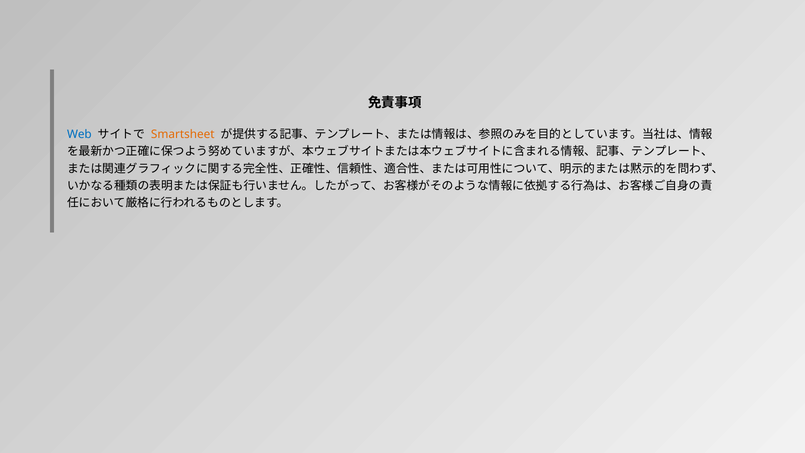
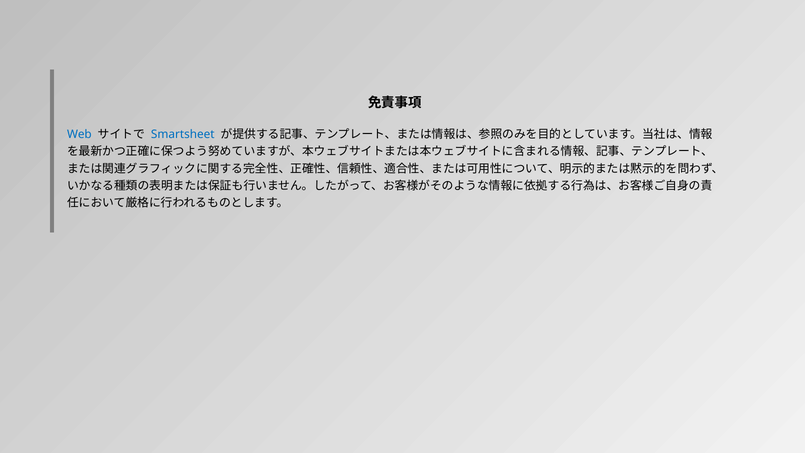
Smartsheet colour: orange -> blue (183, 134)
